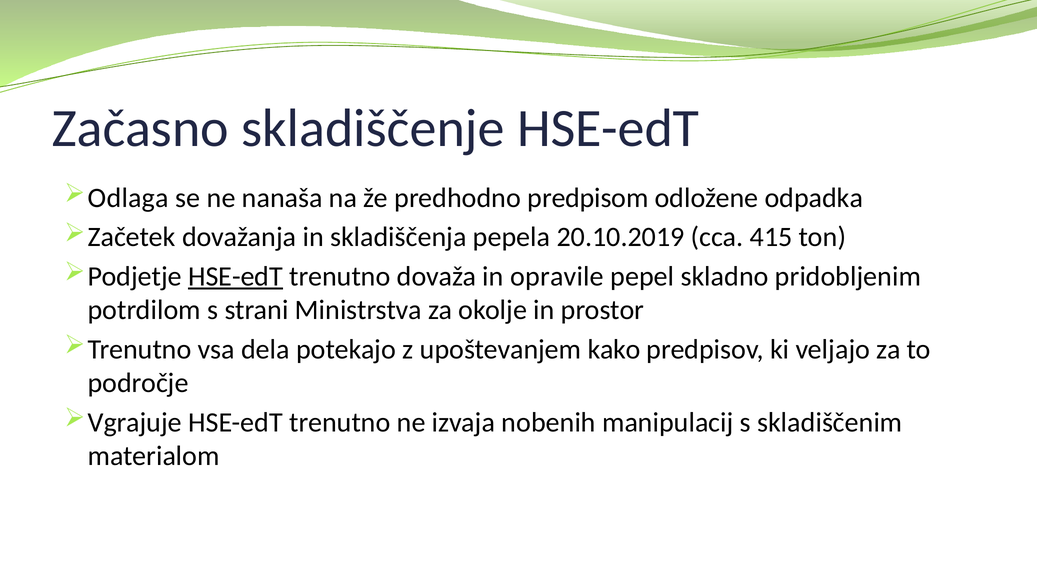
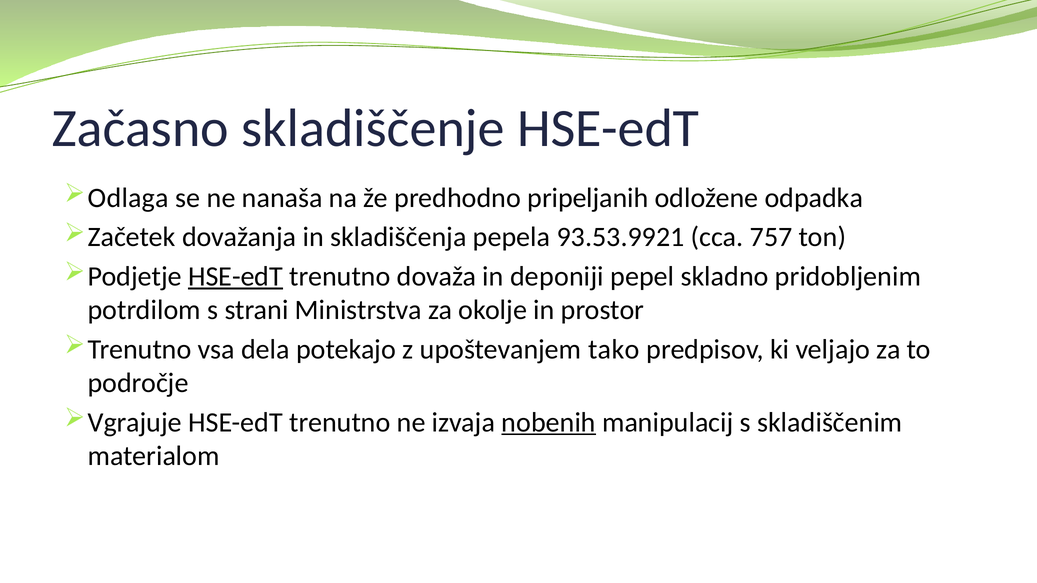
predpisom: predpisom -> pripeljanih (588, 198)
20.10.2019: 20.10.2019 -> 93.53.9921 (621, 237)
415: 415 -> 757 (771, 237)
opravile: opravile -> deponiji (557, 277)
kako: kako -> tako (614, 350)
nobenih underline: none -> present (549, 423)
